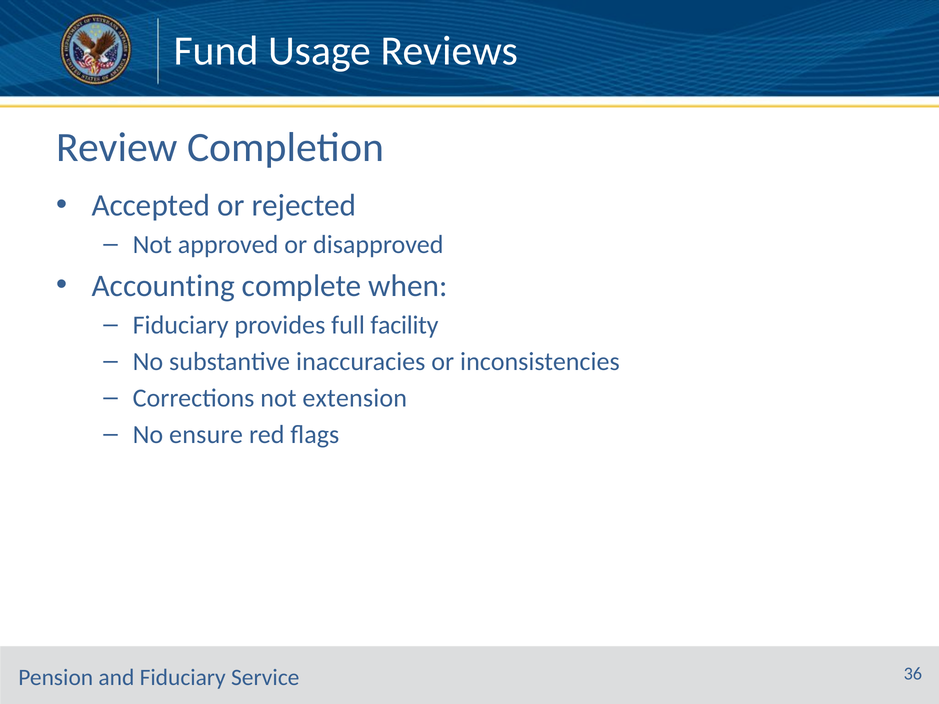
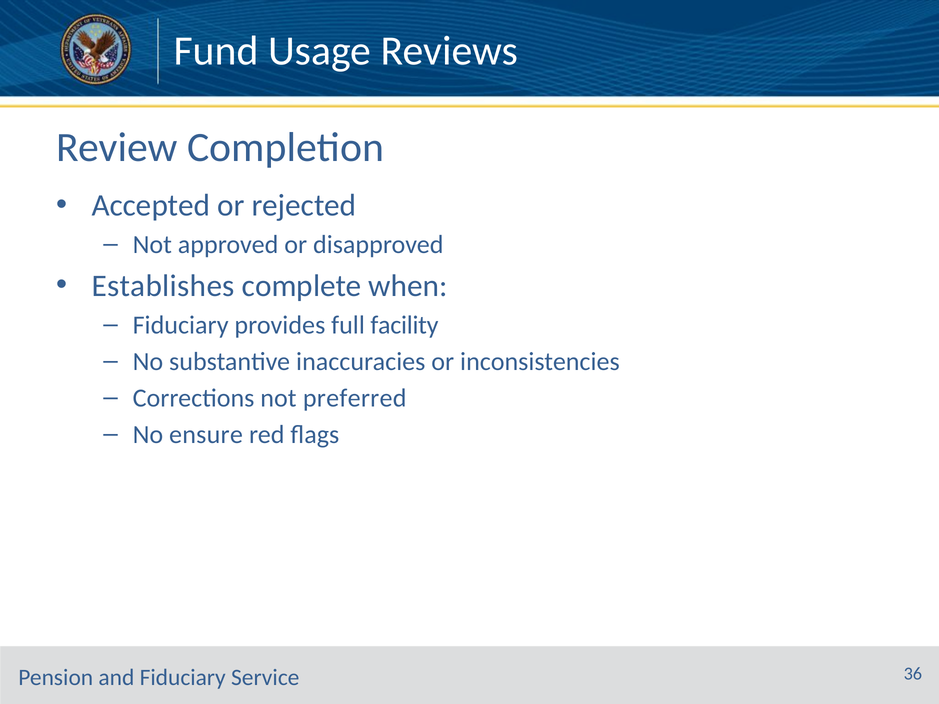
Accounting: Accounting -> Establishes (163, 286)
extension: extension -> preferred (355, 398)
